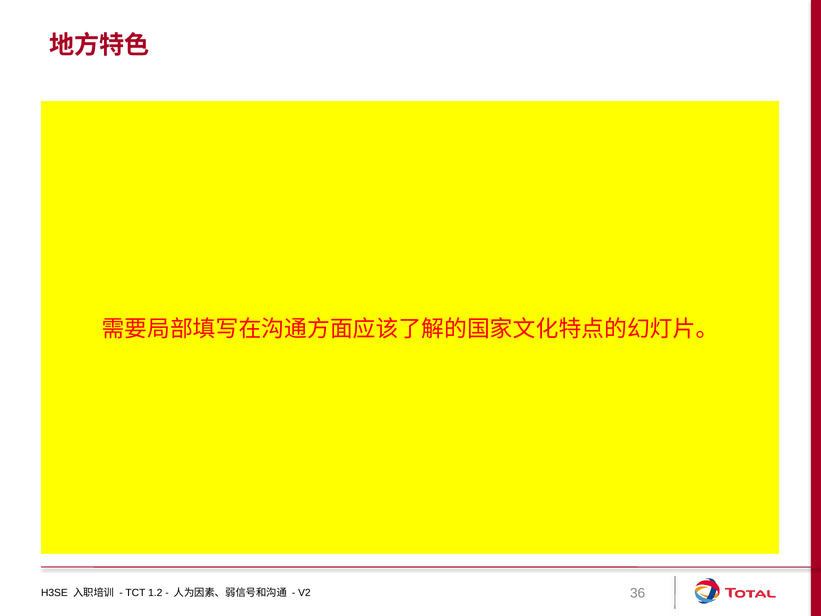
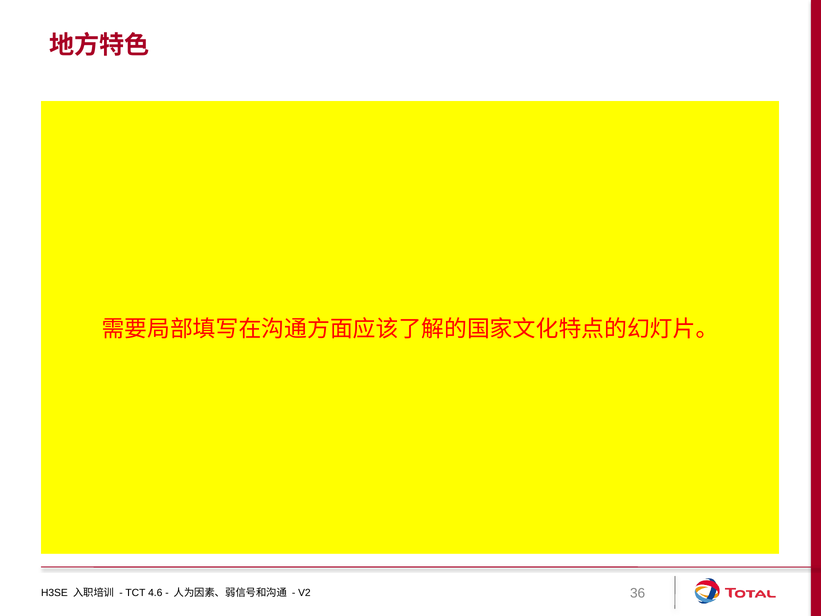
1.2: 1.2 -> 4.6 (155, 593)
